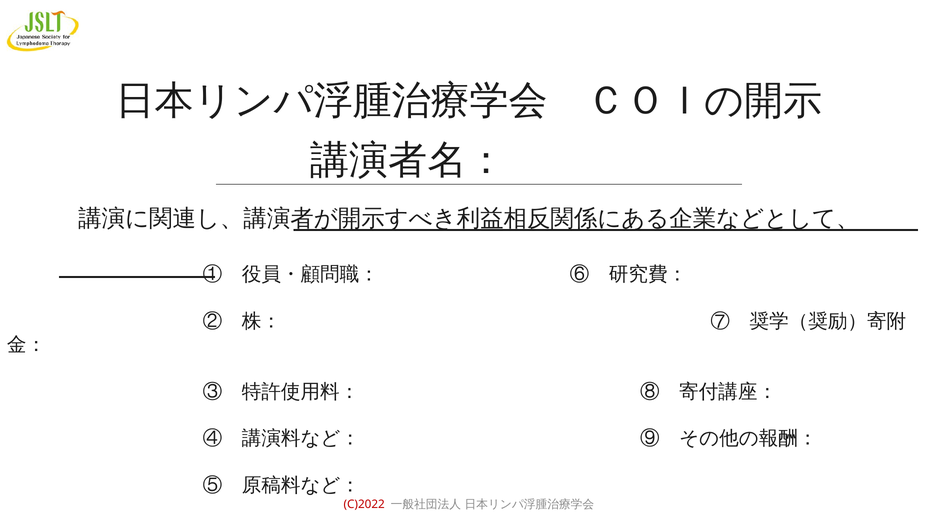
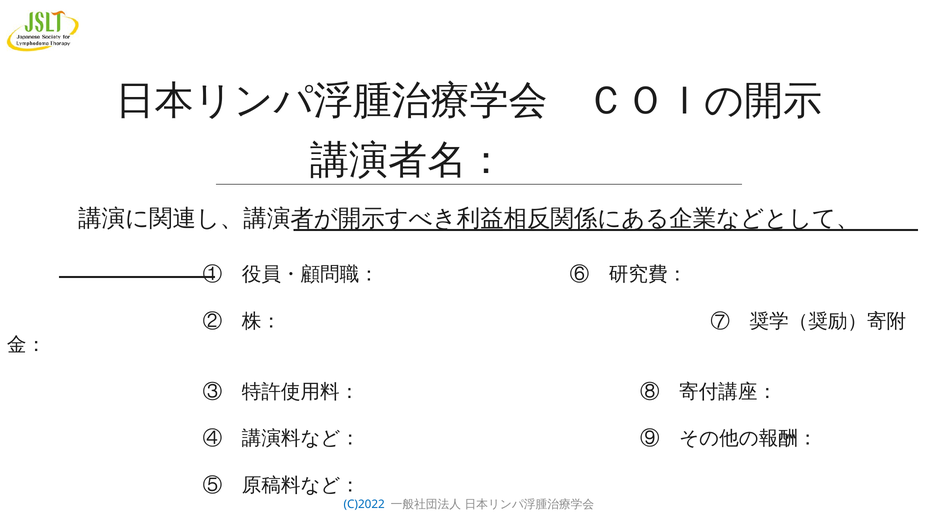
C)2022 colour: red -> blue (364, 504)
